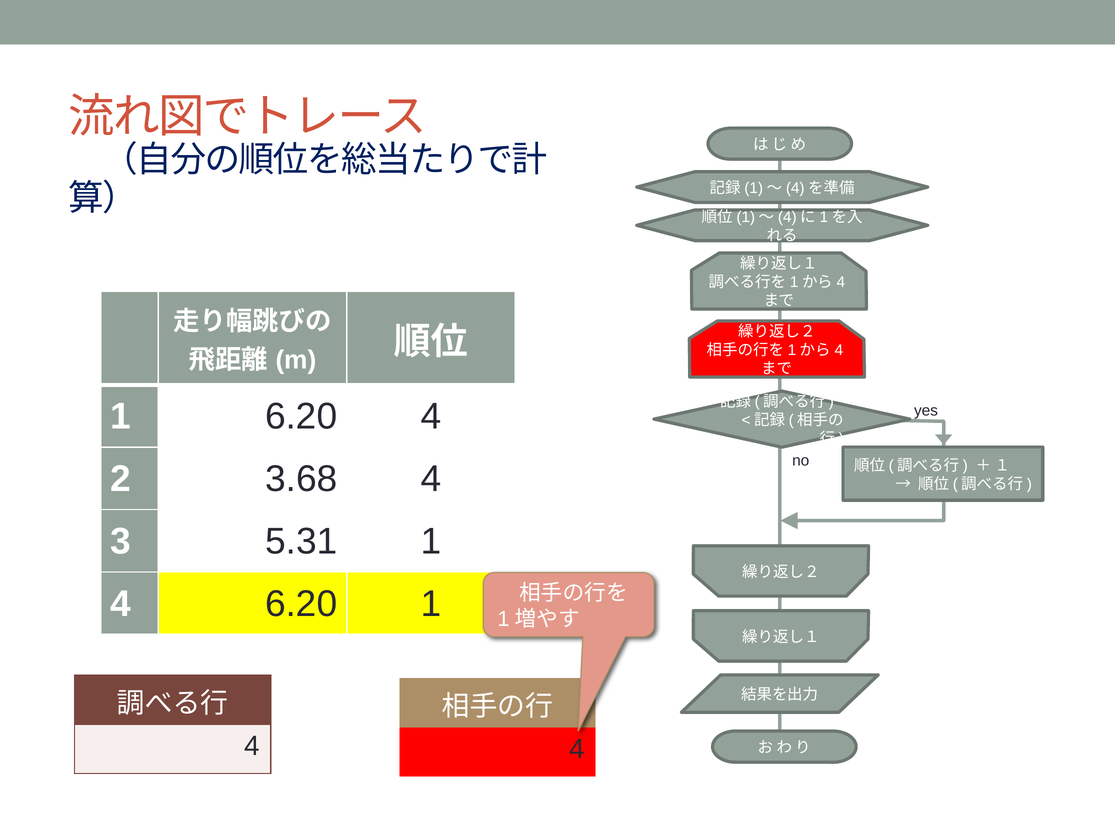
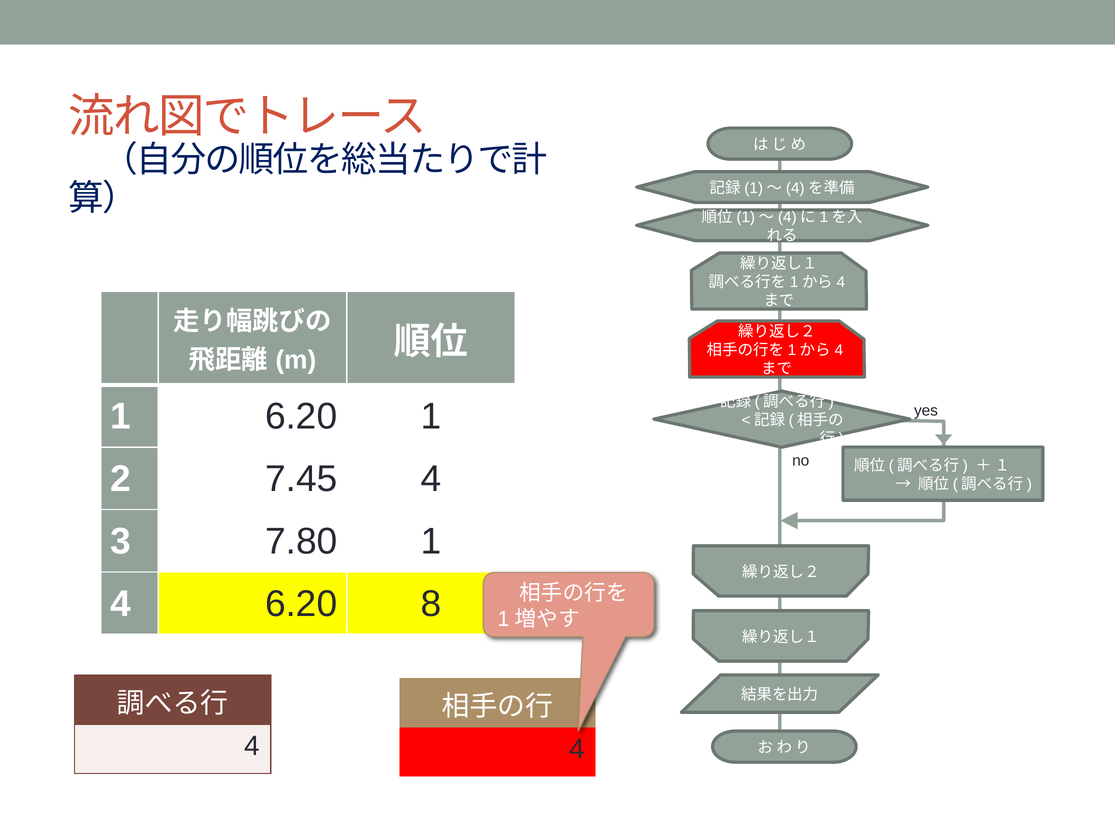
6.20 4: 4 -> 1 (431, 417)
3.68: 3.68 -> 7.45 (301, 479)
5.31: 5.31 -> 7.80 (301, 542)
6.20 1: 1 -> 8 (431, 604)
